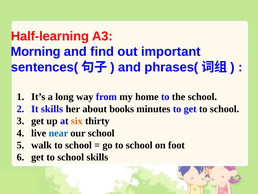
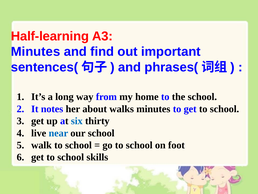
Morning: Morning -> Minutes (36, 52)
It skills: skills -> notes (52, 109)
books: books -> walks (122, 109)
six colour: orange -> blue (77, 121)
